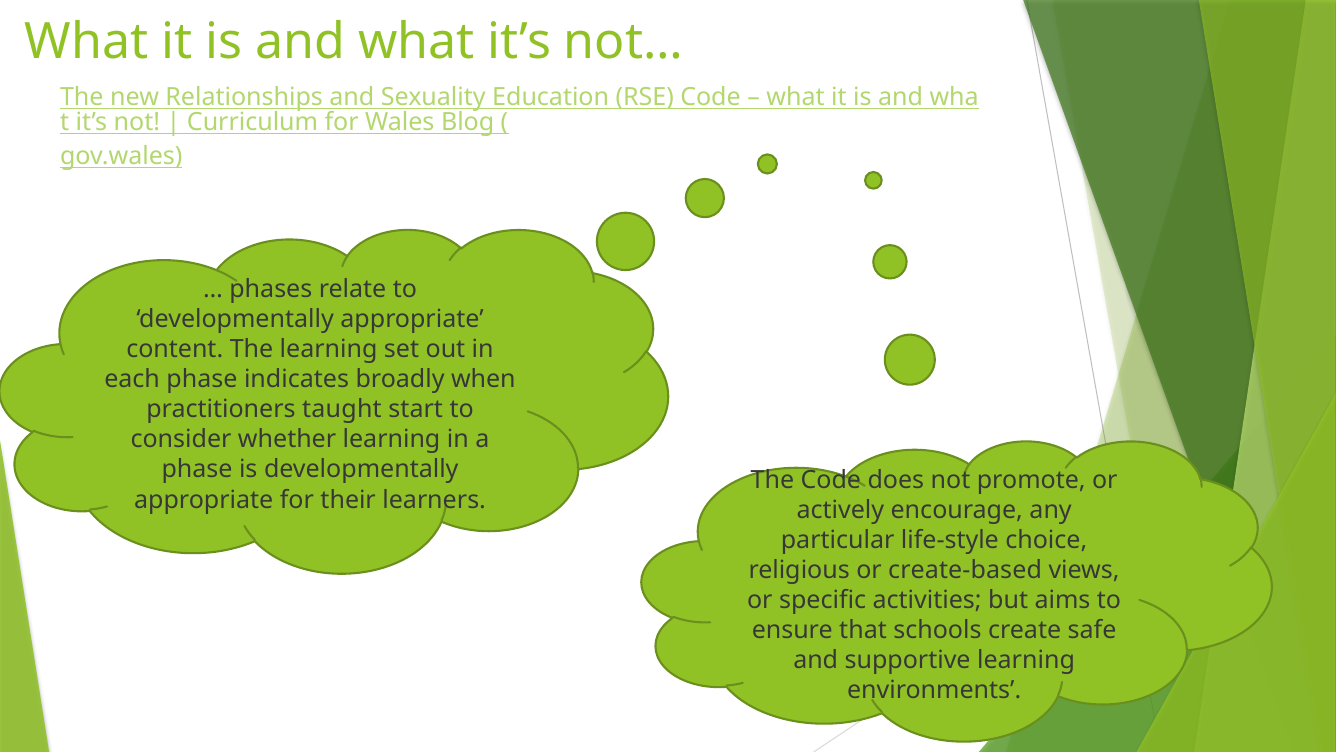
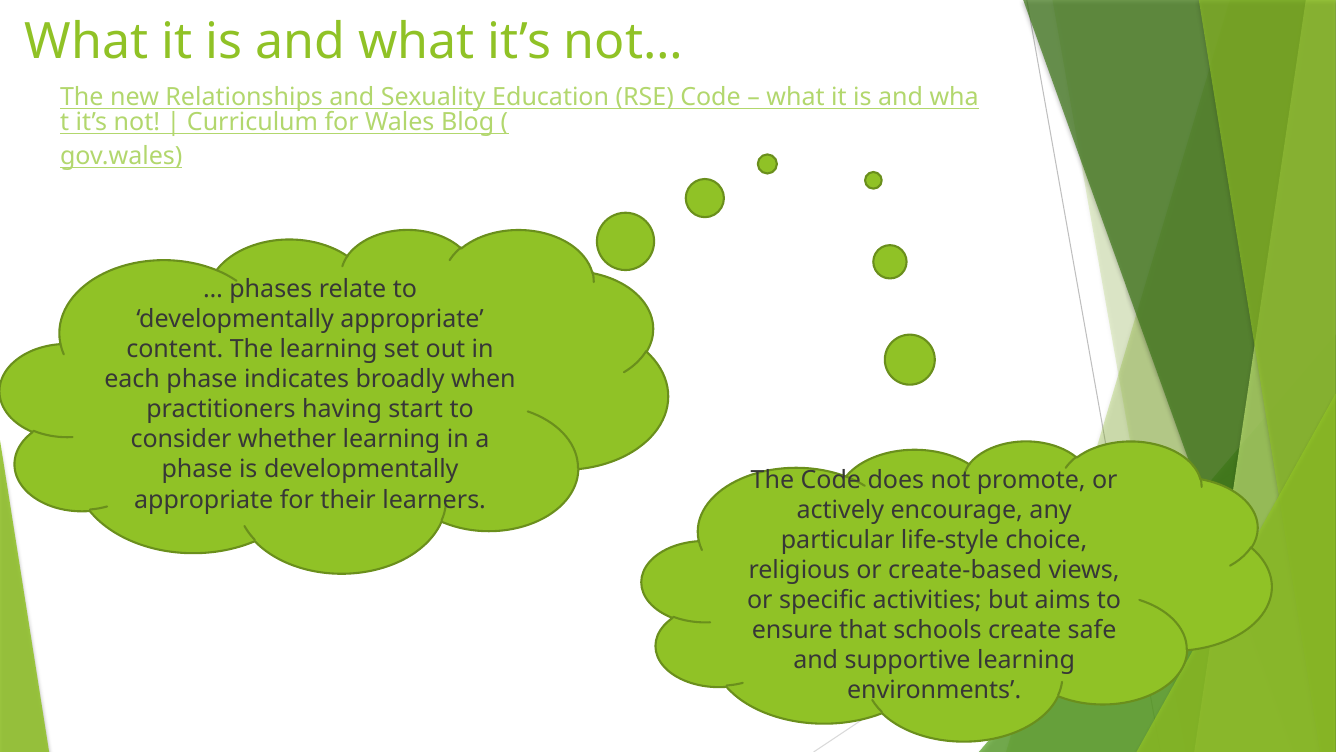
taught: taught -> having (342, 409)
